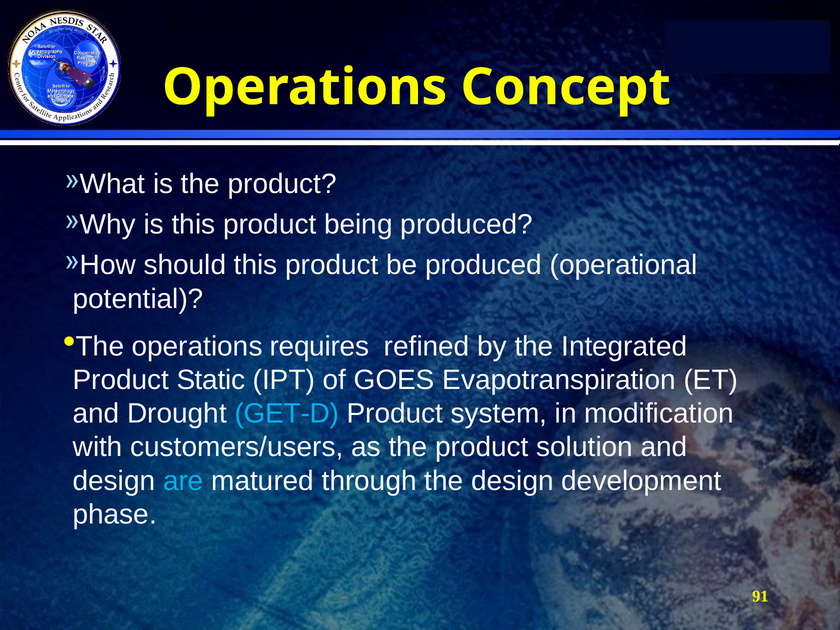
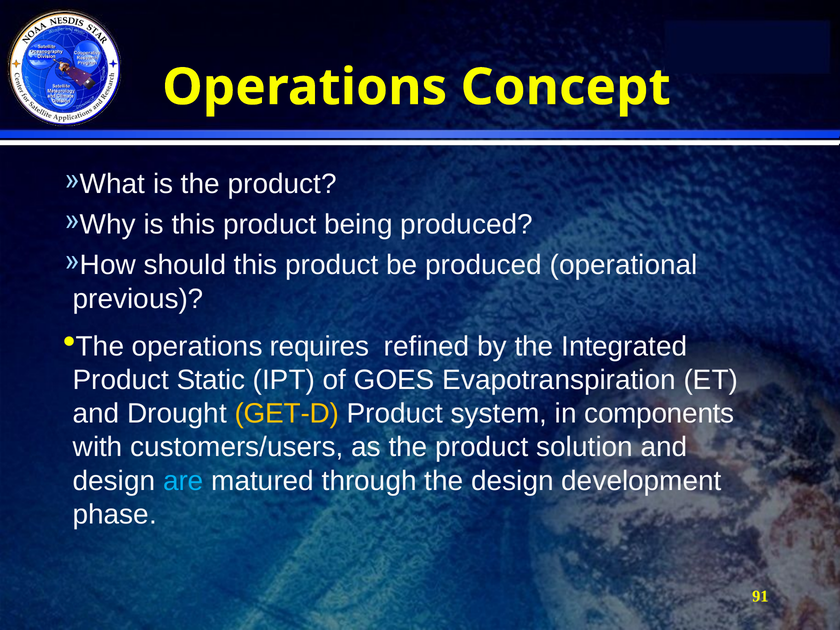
potential: potential -> previous (138, 299)
GET-D colour: light blue -> yellow (287, 414)
modification: modification -> components (659, 414)
